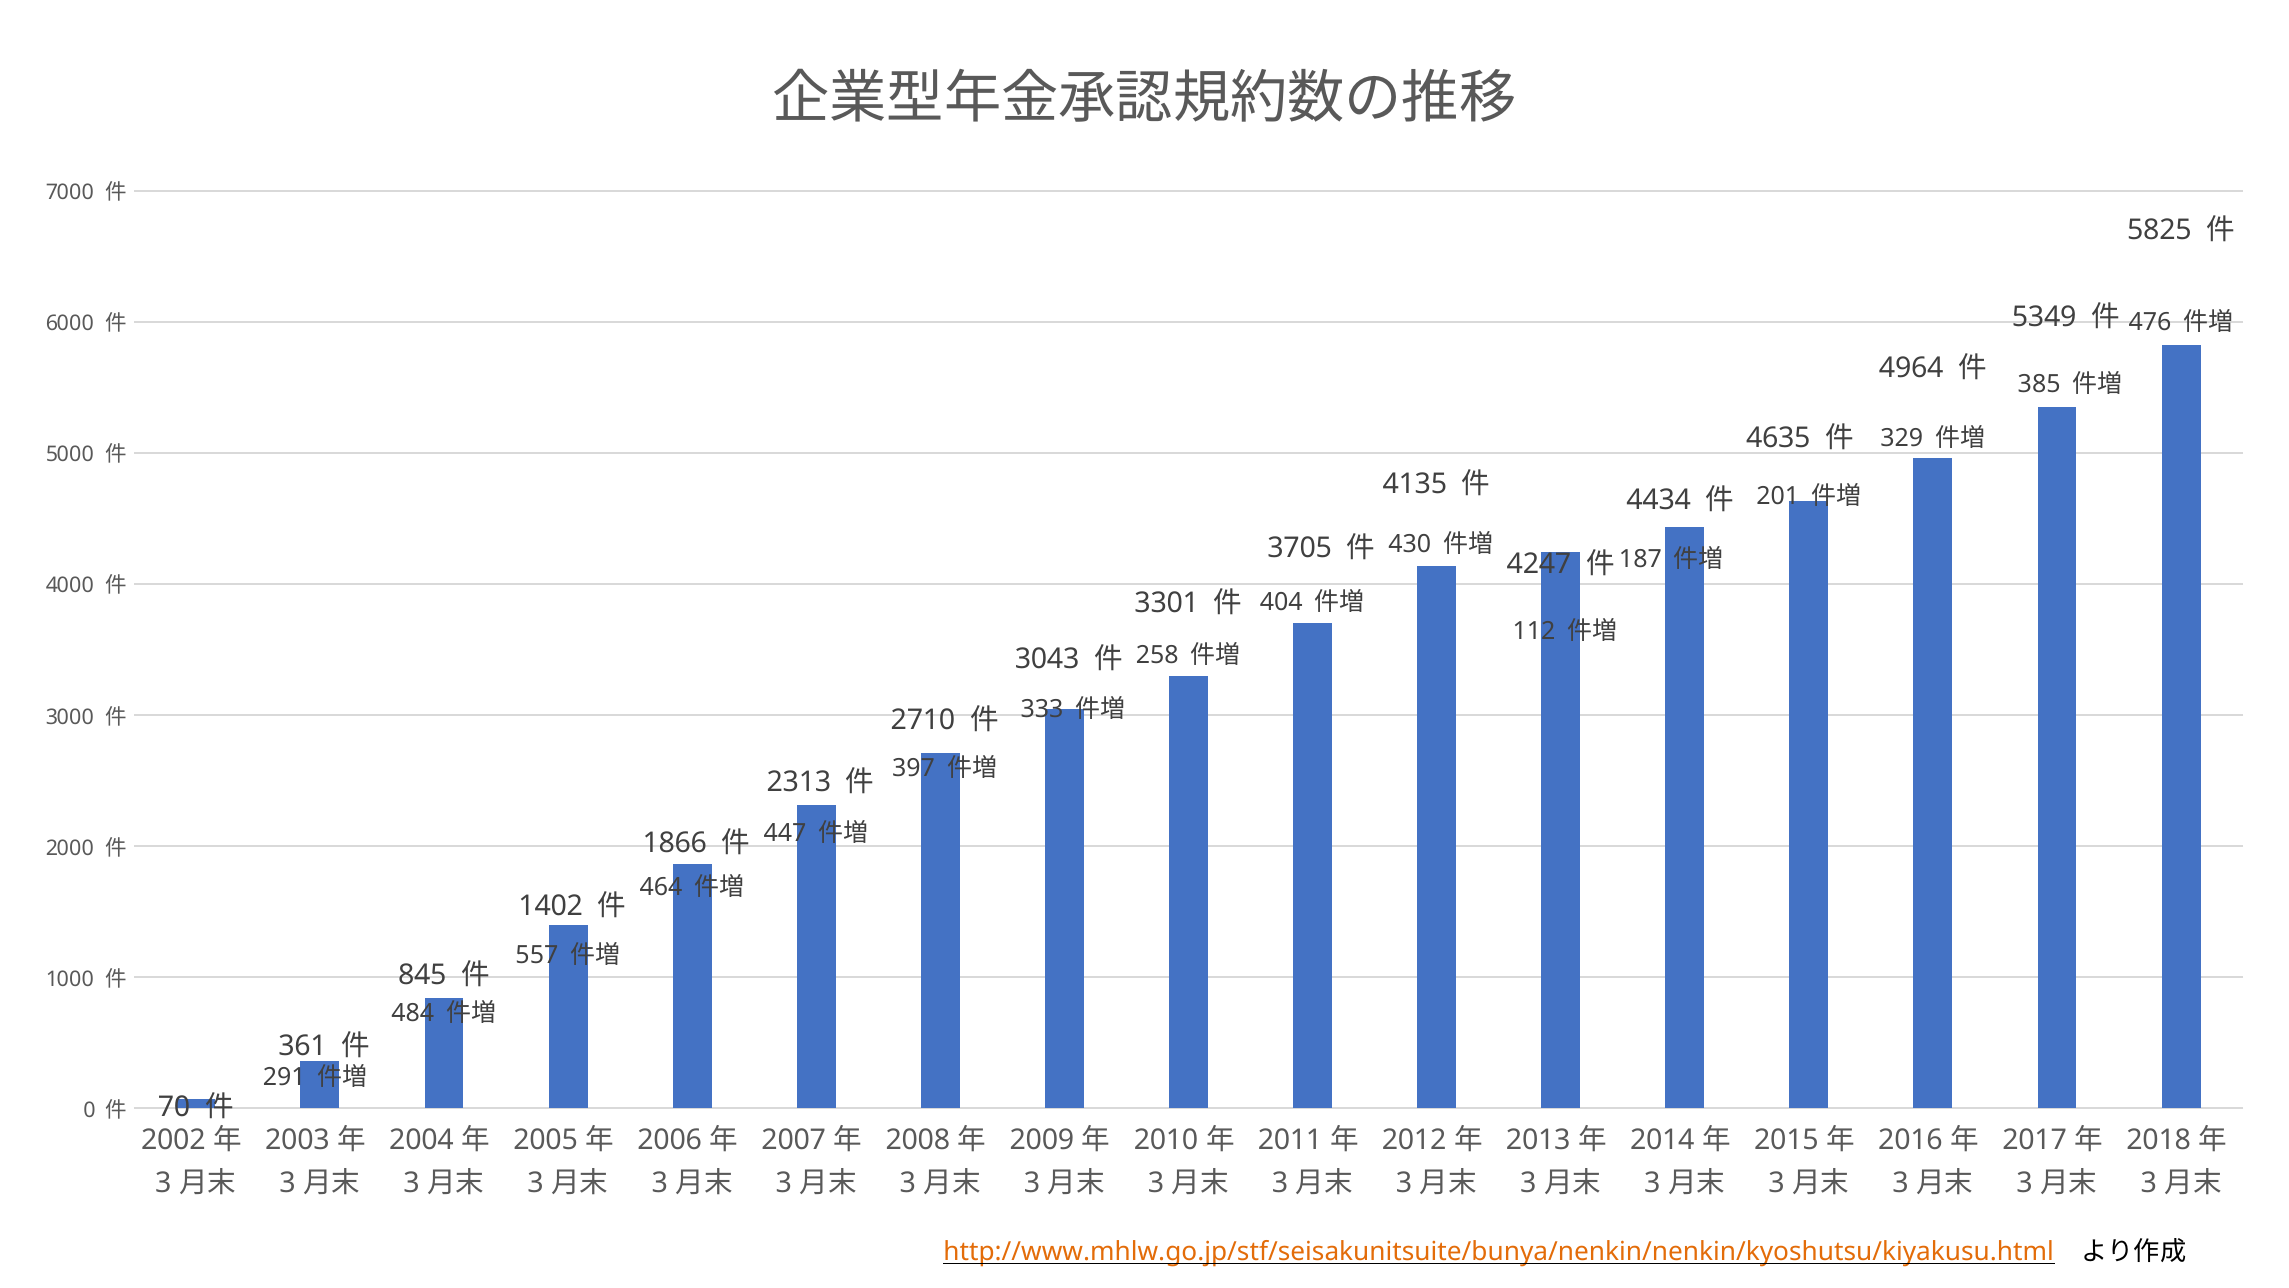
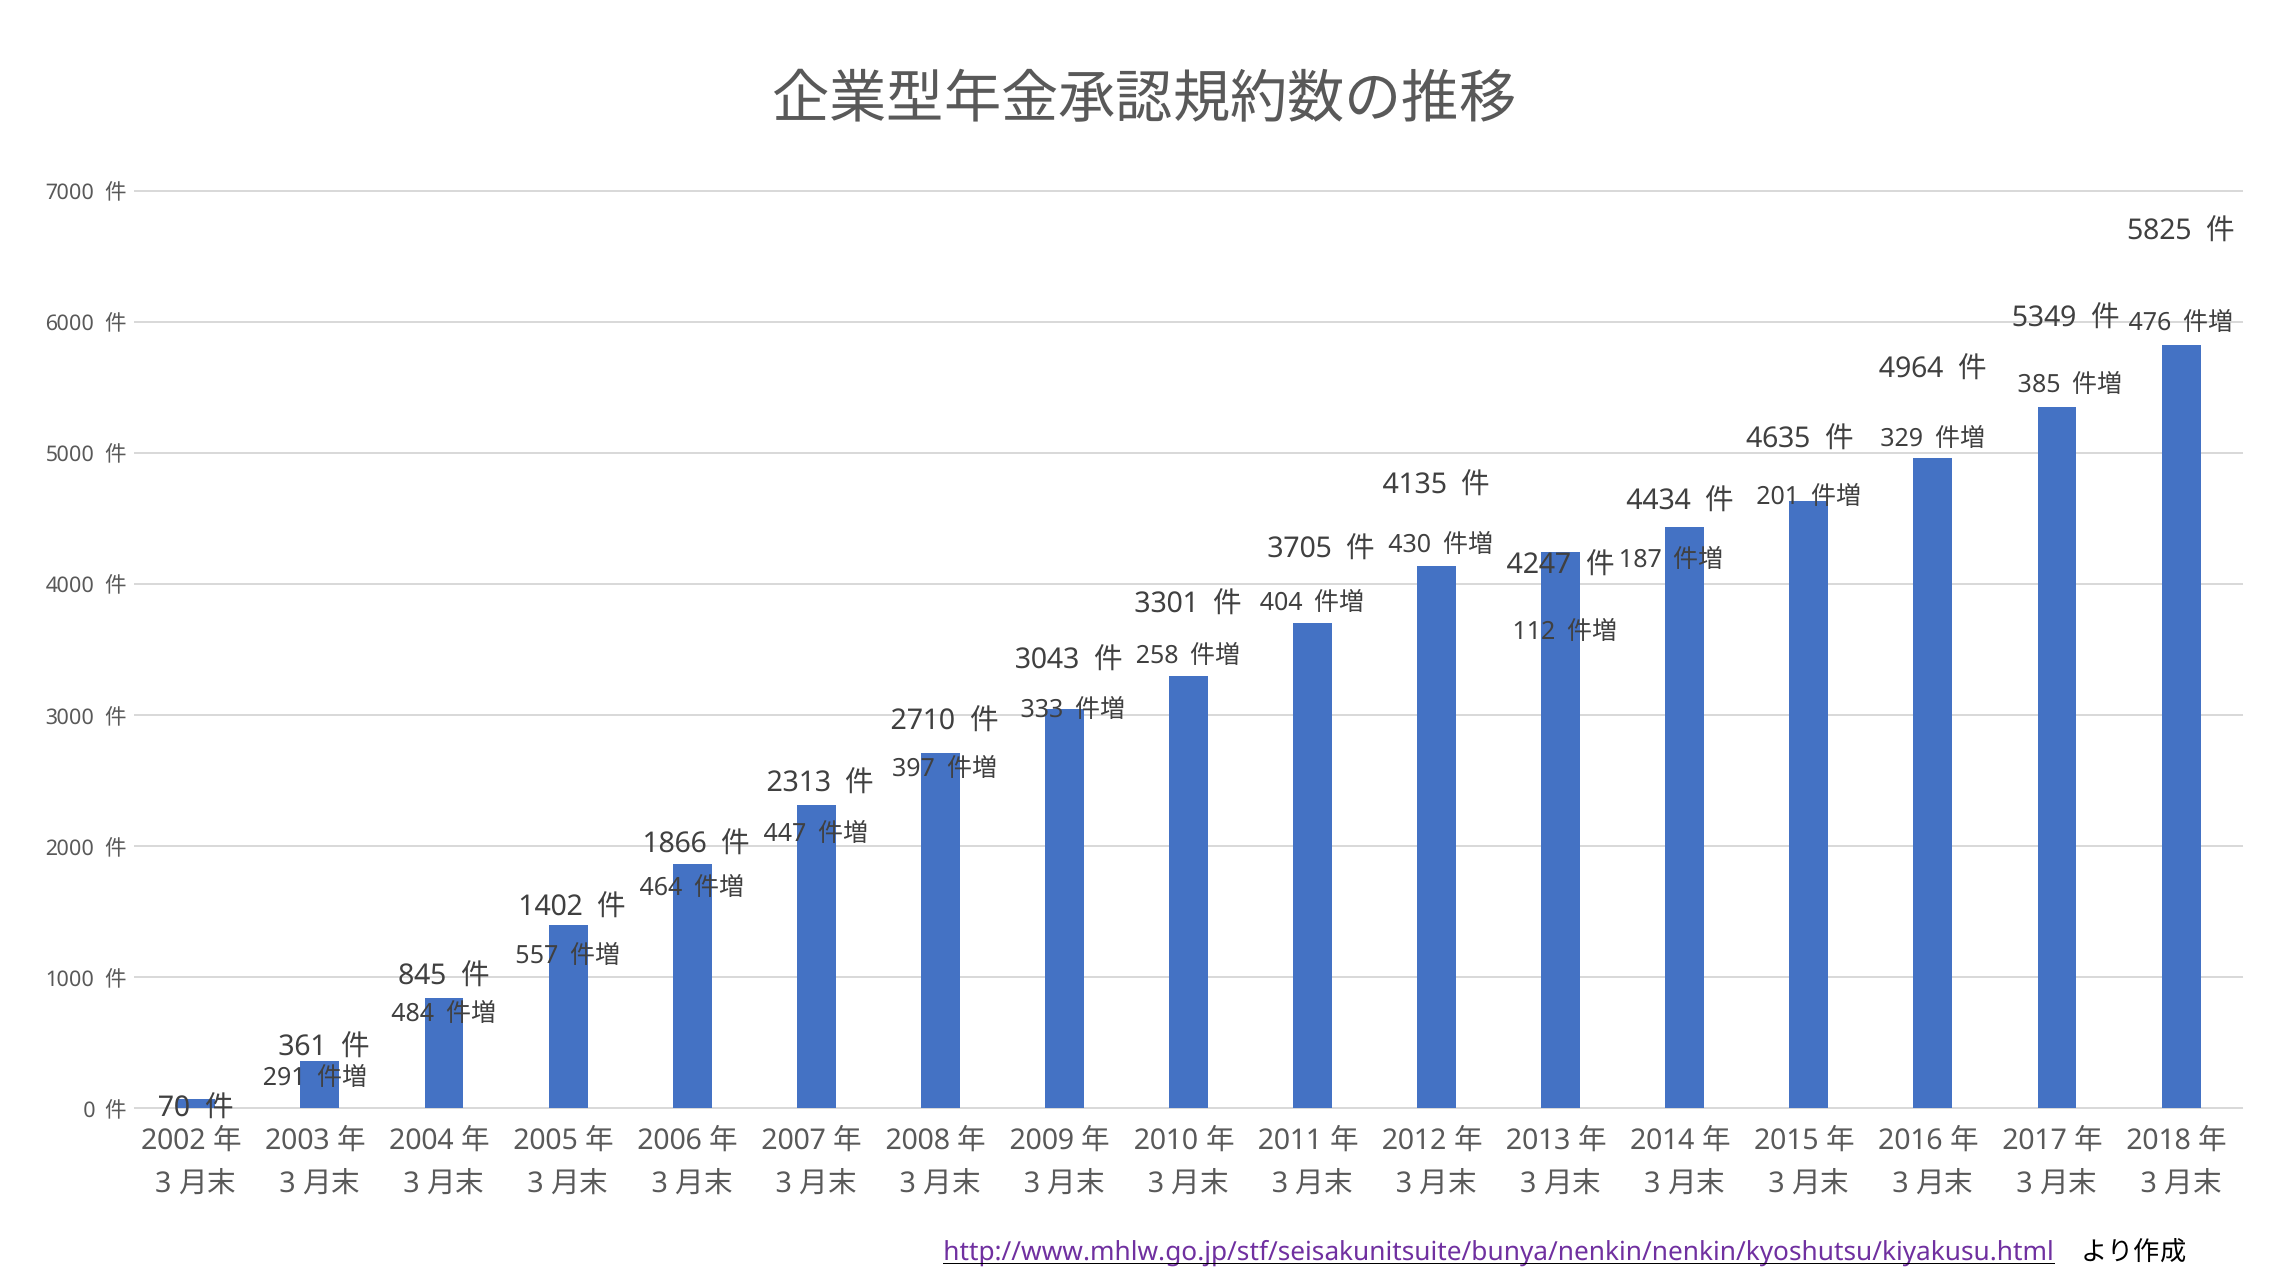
http://www.mhlw.go.jp/stf/seisakunitsuite/bunya/nenkin/nenkin/kyoshutsu/kiyakusu.html colour: orange -> purple (1499, 1251)
